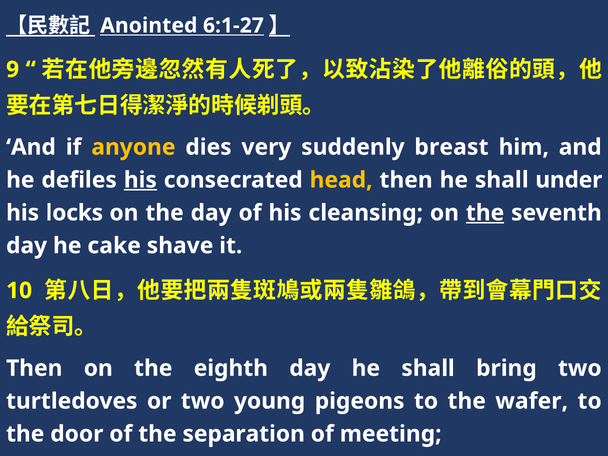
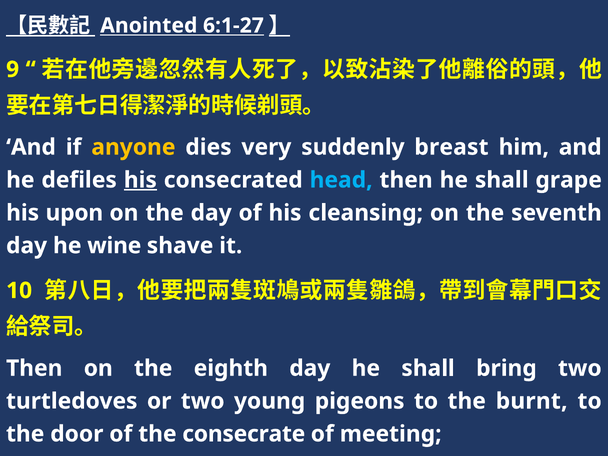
head colour: yellow -> light blue (341, 180)
under: under -> grape (569, 180)
locks: locks -> upon (74, 213)
the underline: present -> none (485, 213)
cake: cake -> wine (114, 246)
wafer: wafer -> burnt (532, 401)
separation: separation -> consecrate (244, 434)
